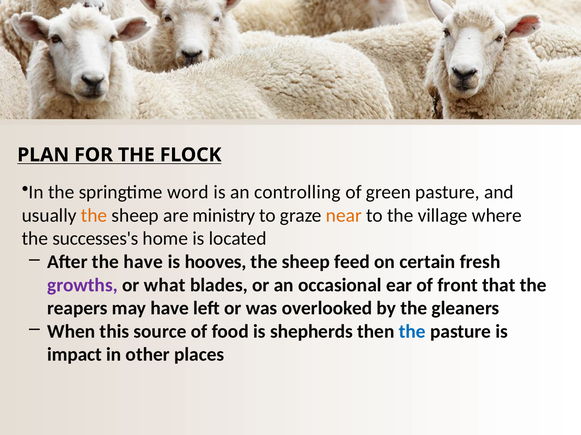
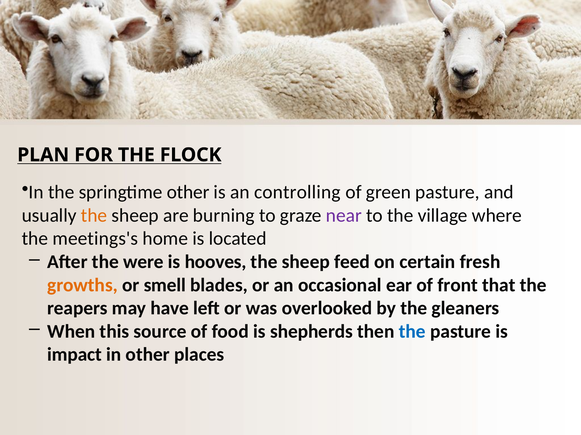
springtime word: word -> other (188, 193)
ministry: ministry -> burning (224, 216)
near colour: orange -> purple (344, 216)
successes's: successes's -> meetings's (95, 239)
the have: have -> were (143, 262)
growths colour: purple -> orange (82, 285)
what: what -> smell (165, 285)
